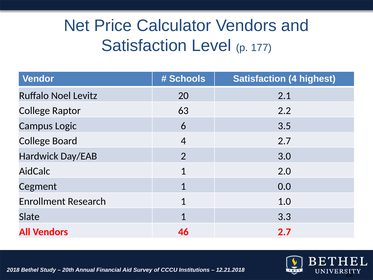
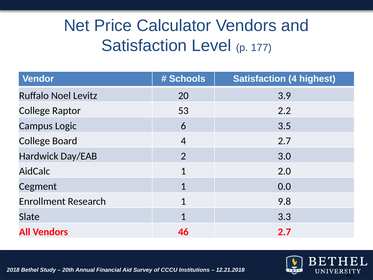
2.1: 2.1 -> 3.9 (284, 96)
63: 63 -> 53 (183, 111)
1.0: 1.0 -> 9.8 (284, 201)
